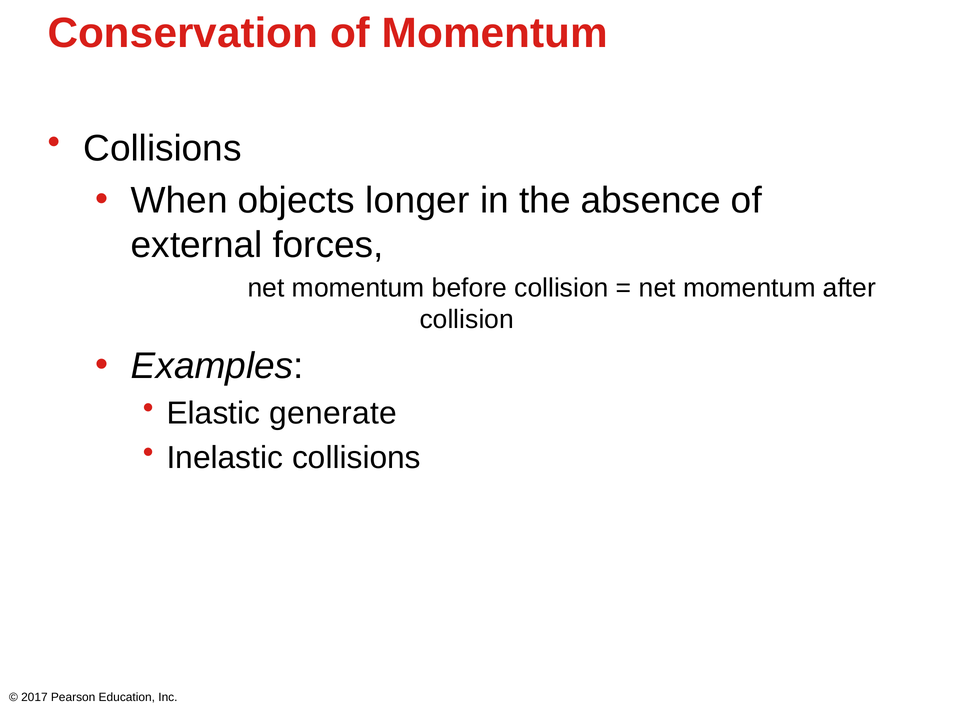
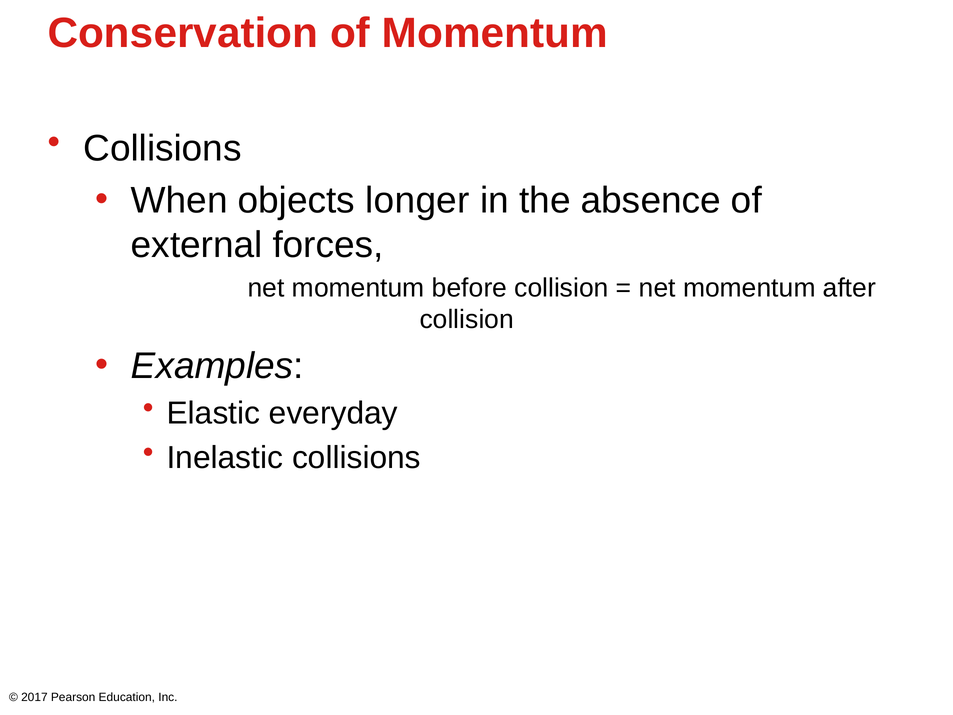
generate: generate -> everyday (333, 413)
